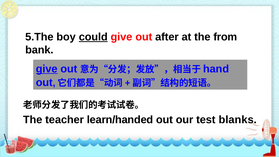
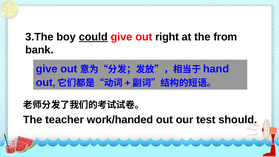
5.The: 5.The -> 3.The (39, 37)
after: after -> right (167, 37)
give underline: present -> none (47, 69)
learn/handed: learn/handed -> work/handed (120, 120)
blanks: blanks -> should (238, 120)
